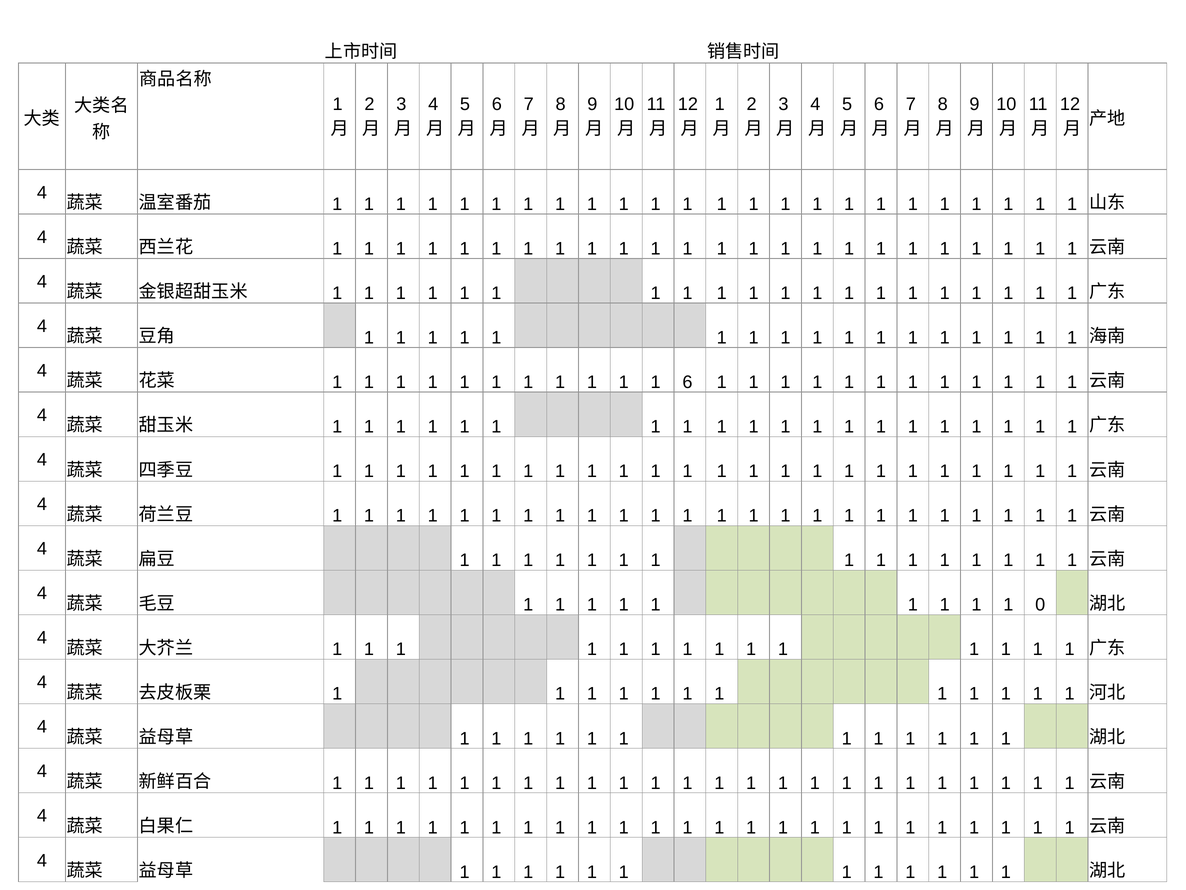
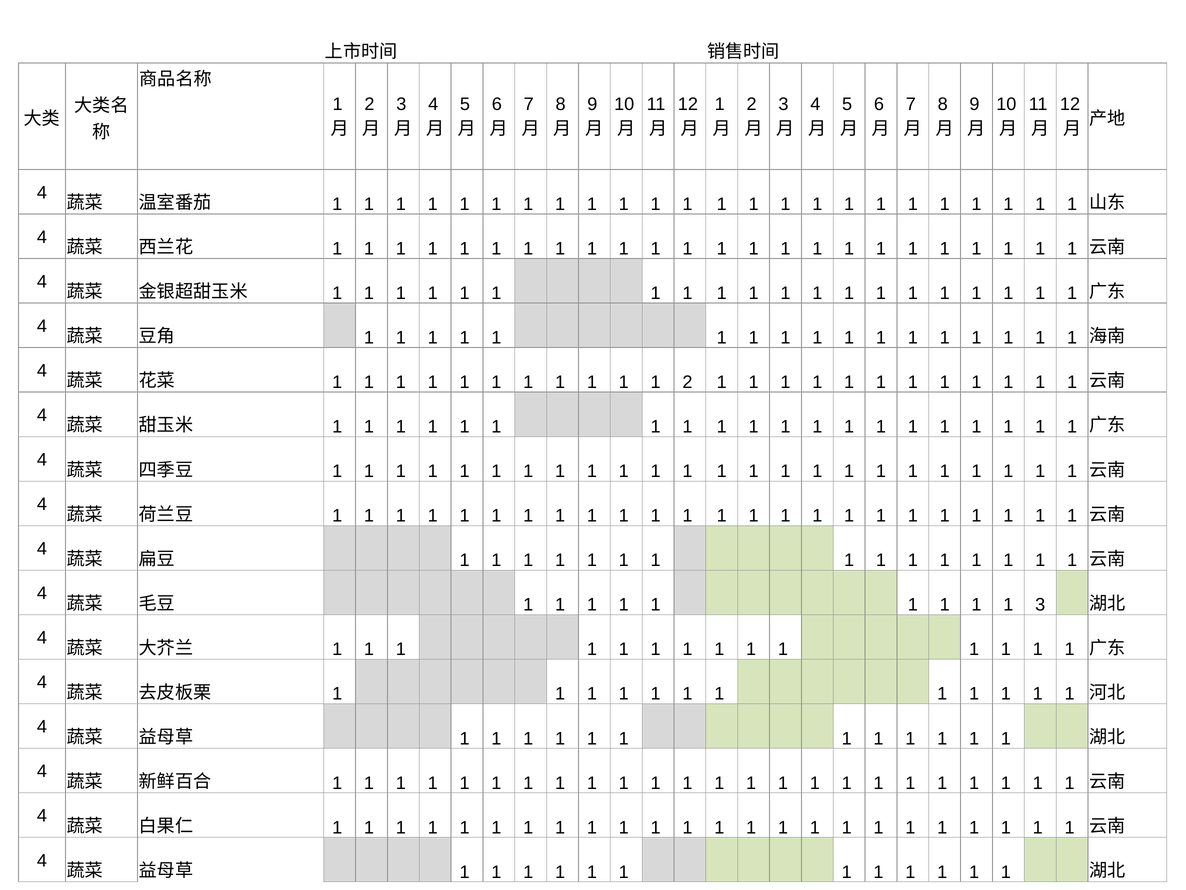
1 6: 6 -> 2 (687, 382)
1 0: 0 -> 3 (1040, 605)
